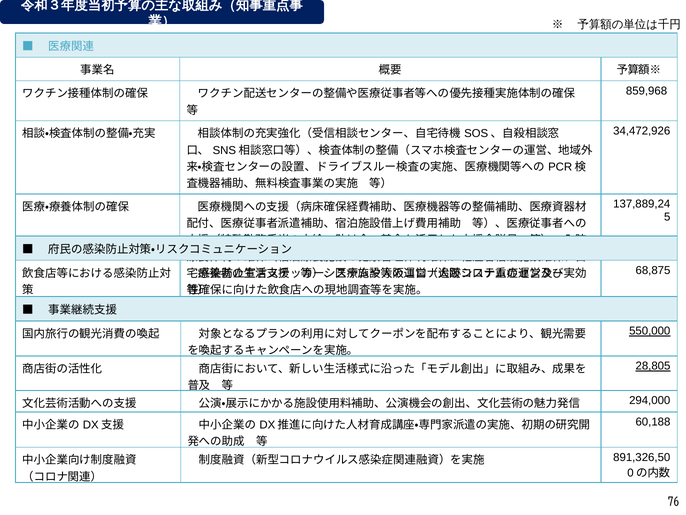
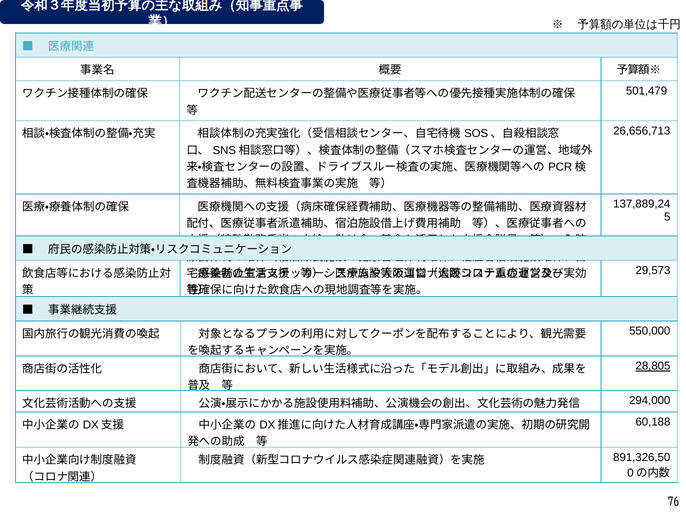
859,968: 859,968 -> 501,479 (647, 91)
34,472,926: 34,472,926 -> 26,656,713 (642, 131)
68,875: 68,875 -> 29,573 (653, 270)
550,000 underline: present -> none (650, 331)
